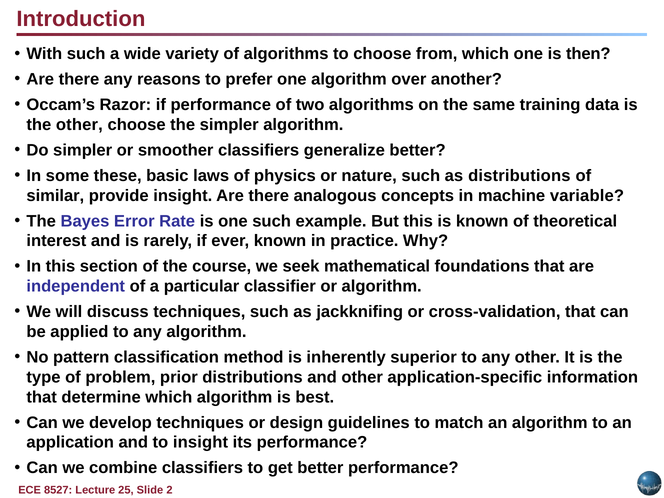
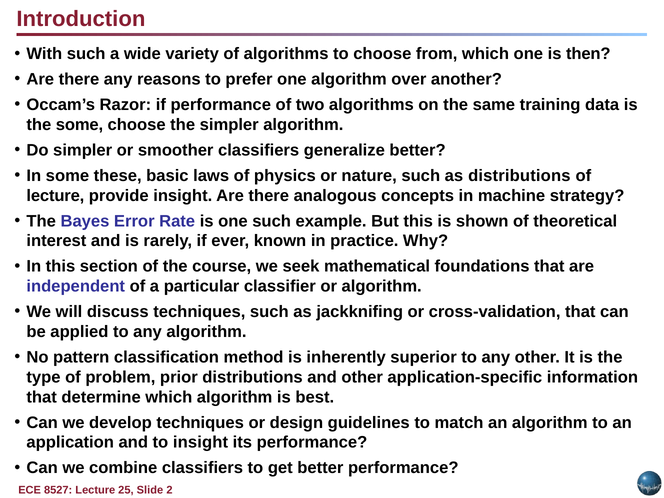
the other: other -> some (80, 125)
similar: similar -> lecture (55, 196)
variable: variable -> strategy (587, 196)
is known: known -> shown (482, 221)
